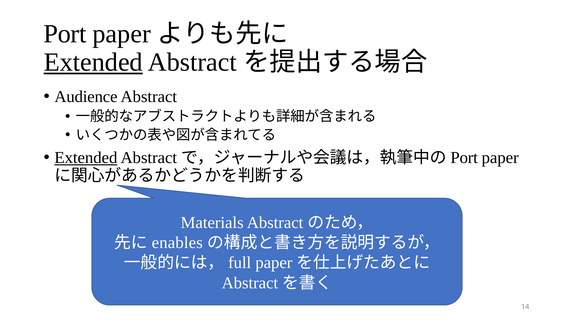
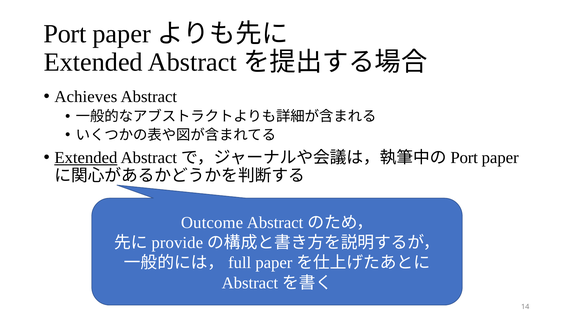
Extended underline: present -> none (93, 62)
Audience: Audience -> Achieves (86, 97)
Materials: Materials -> Outcome (212, 223)
enables: enables -> provide (177, 243)
